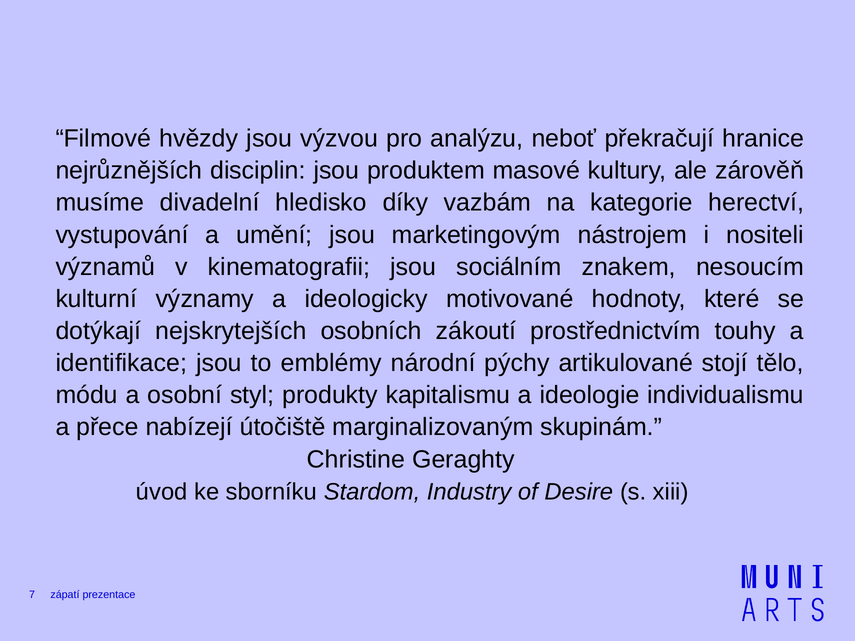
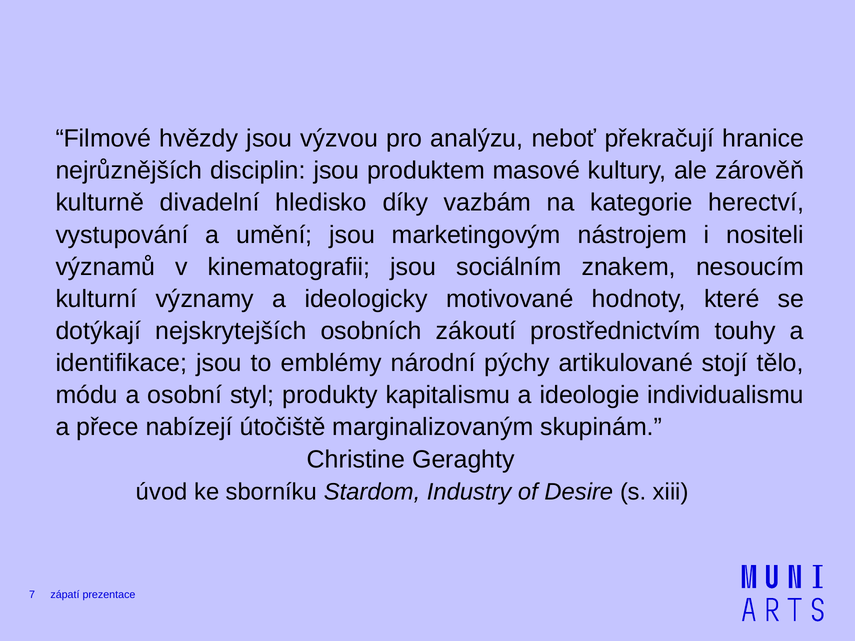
musíme: musíme -> kulturně (100, 203)
